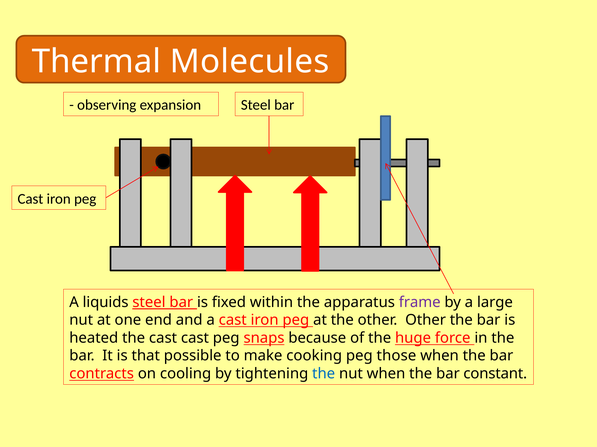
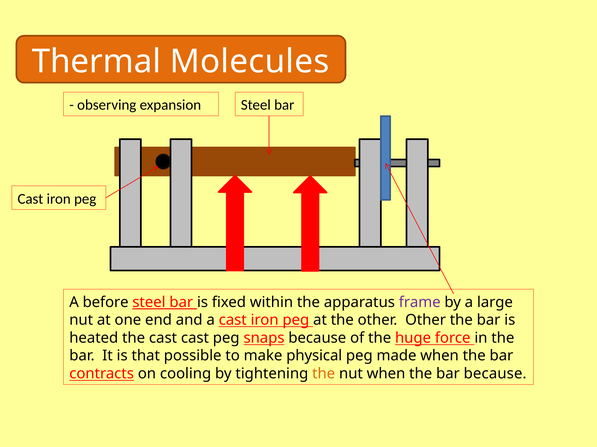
liquids: liquids -> before (106, 303)
cooking: cooking -> physical (314, 356)
those: those -> made (397, 356)
the colour: blue -> orange (324, 374)
bar constant: constant -> because (495, 374)
